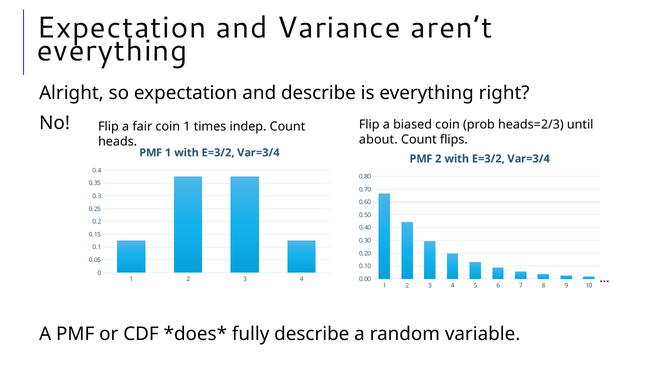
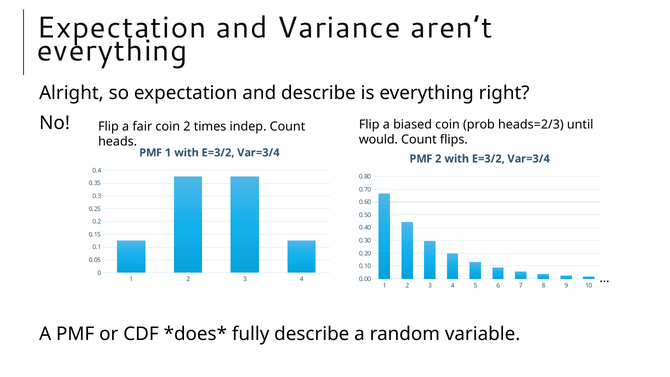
coin 1: 1 -> 2 (187, 126)
about: about -> would (378, 140)
